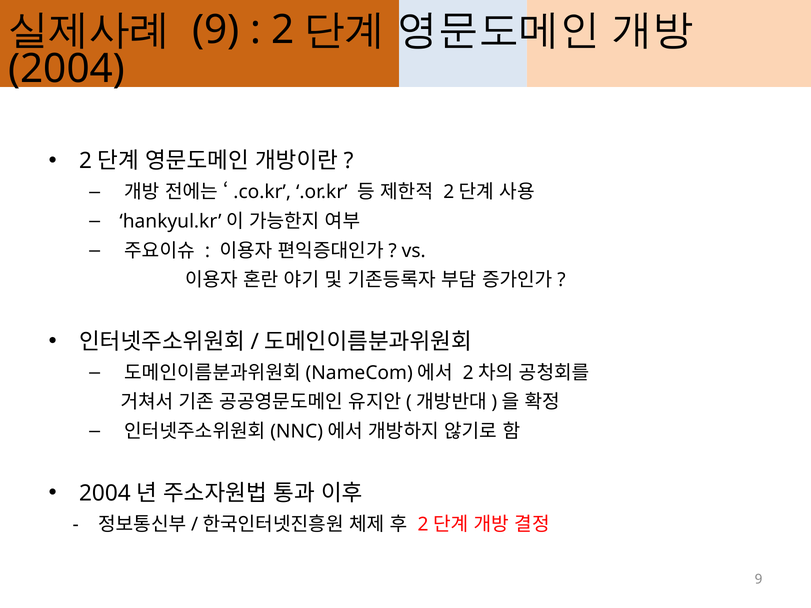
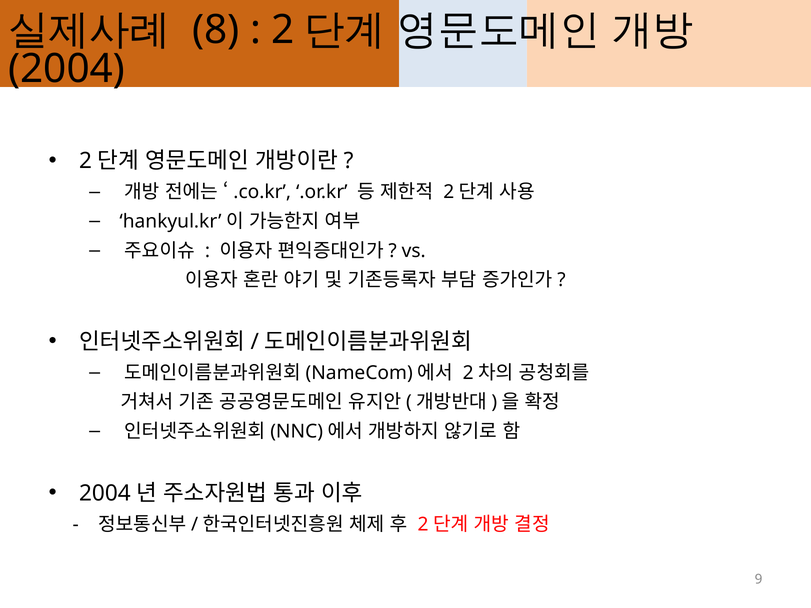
9: 9 -> 8 (216, 30)
